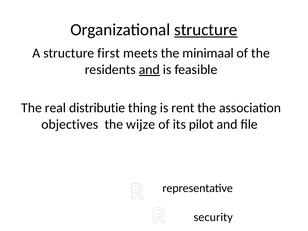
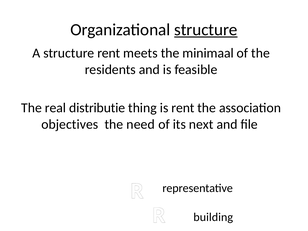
structure first: first -> rent (109, 53)
and underline: present -> none (149, 70)
wijze: wijze -> need (141, 124)
pilot: pilot -> next (201, 124)
security: security -> building (213, 217)
